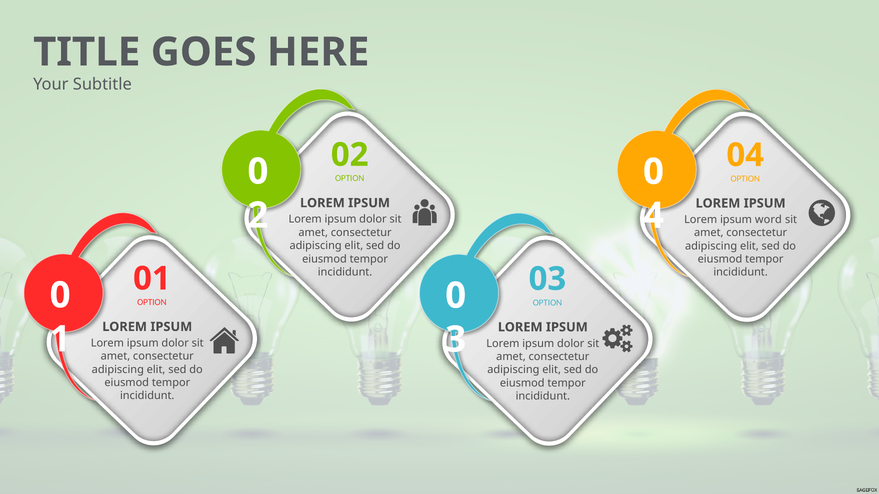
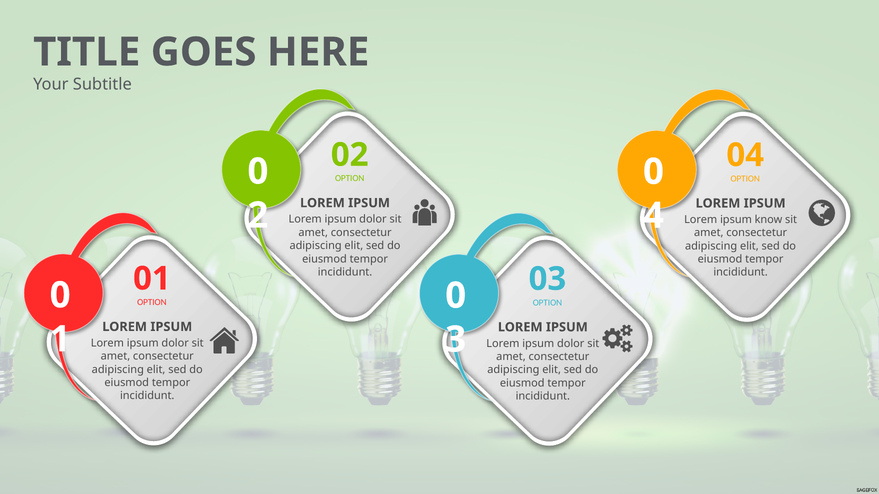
word: word -> know (769, 220)
